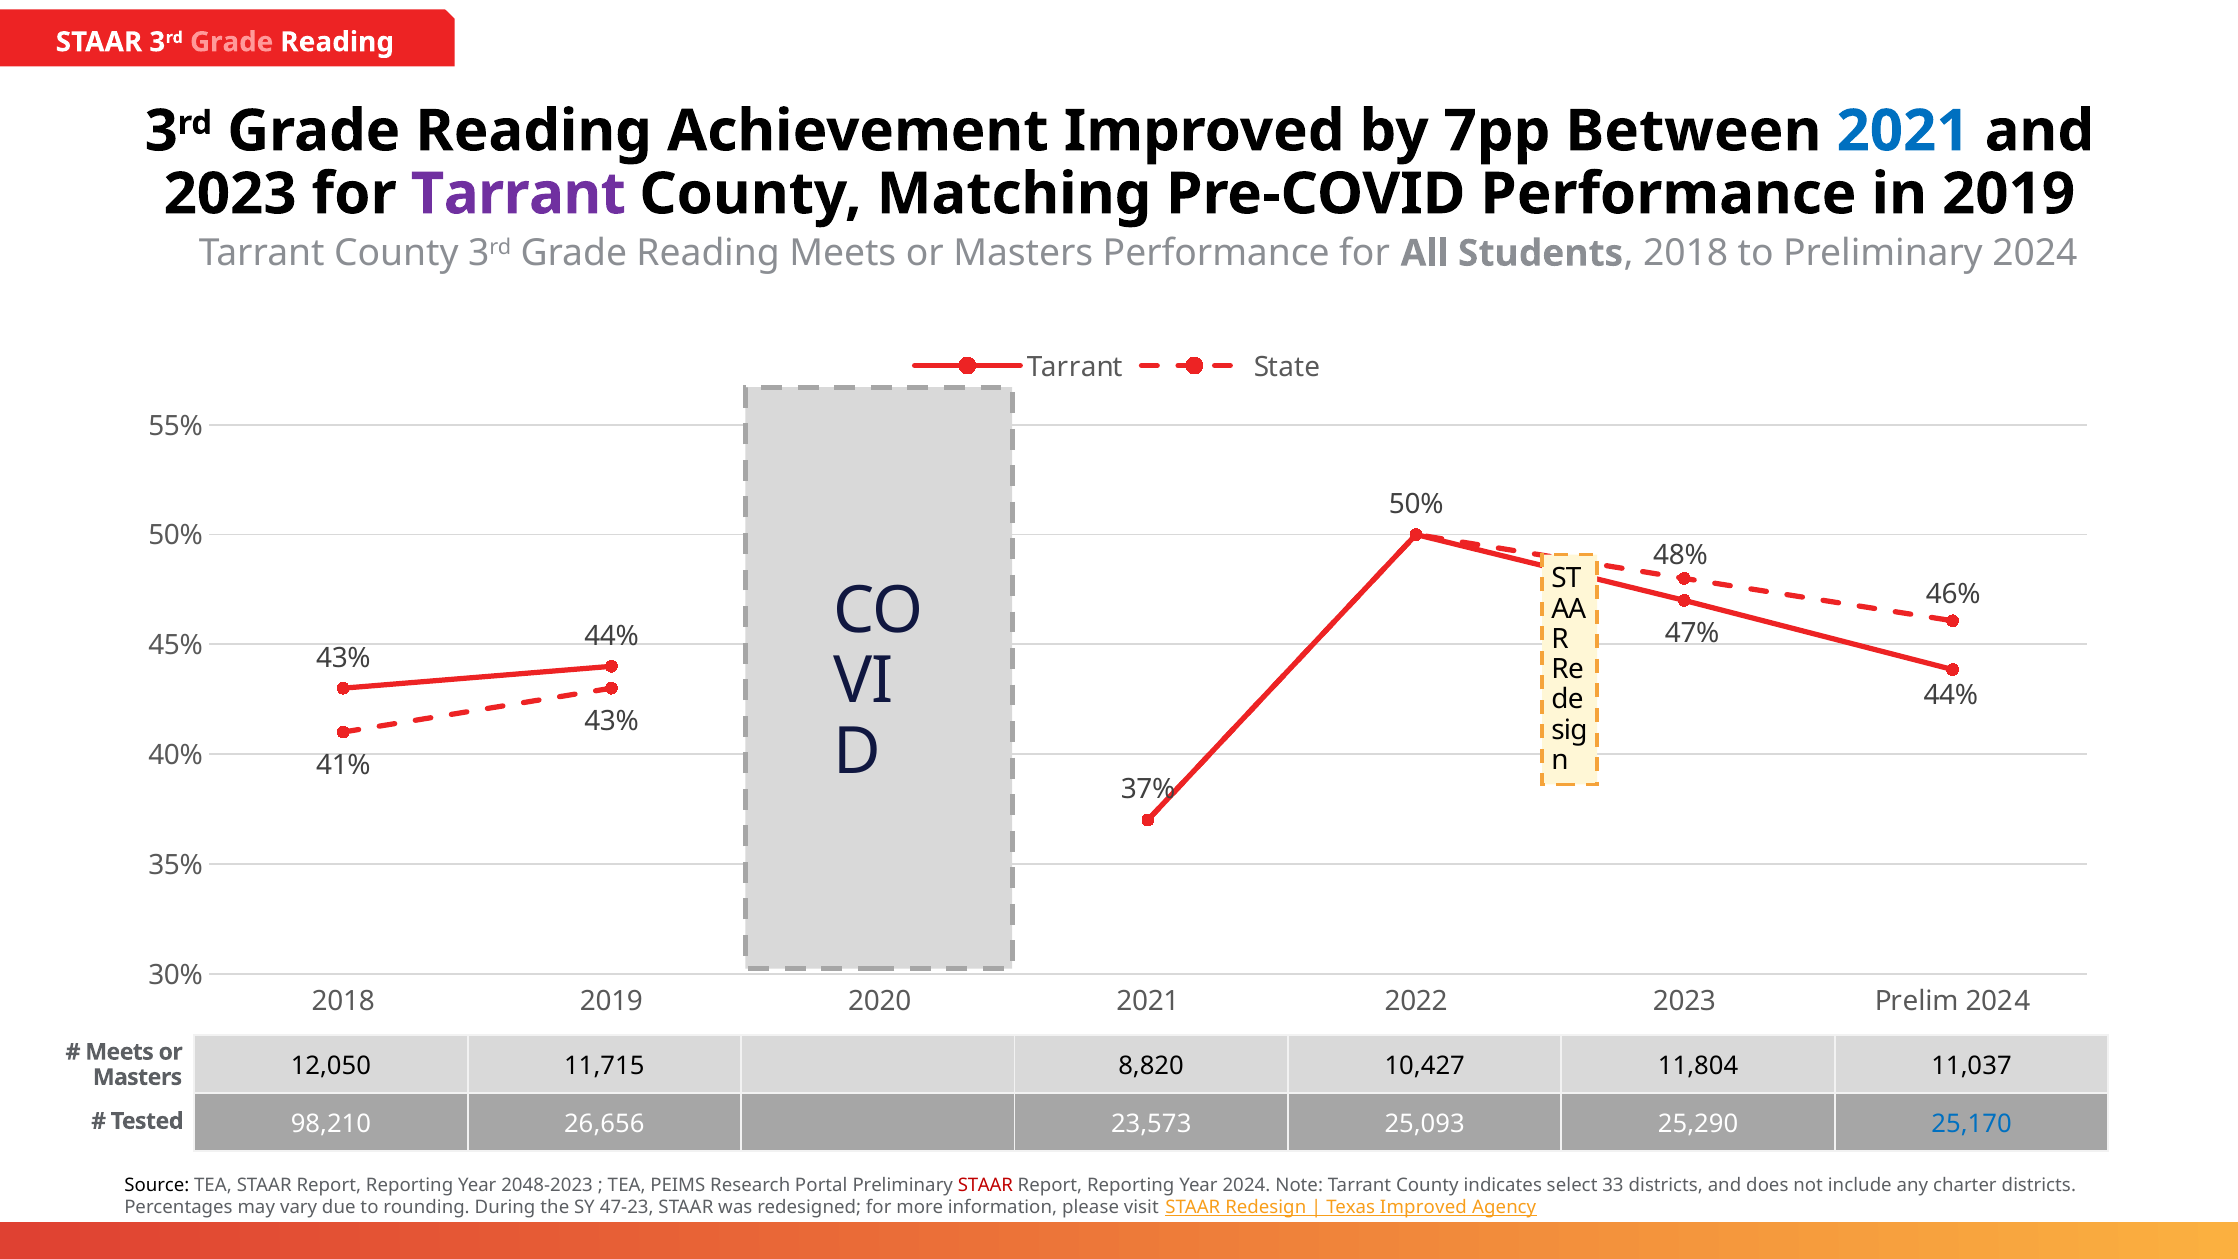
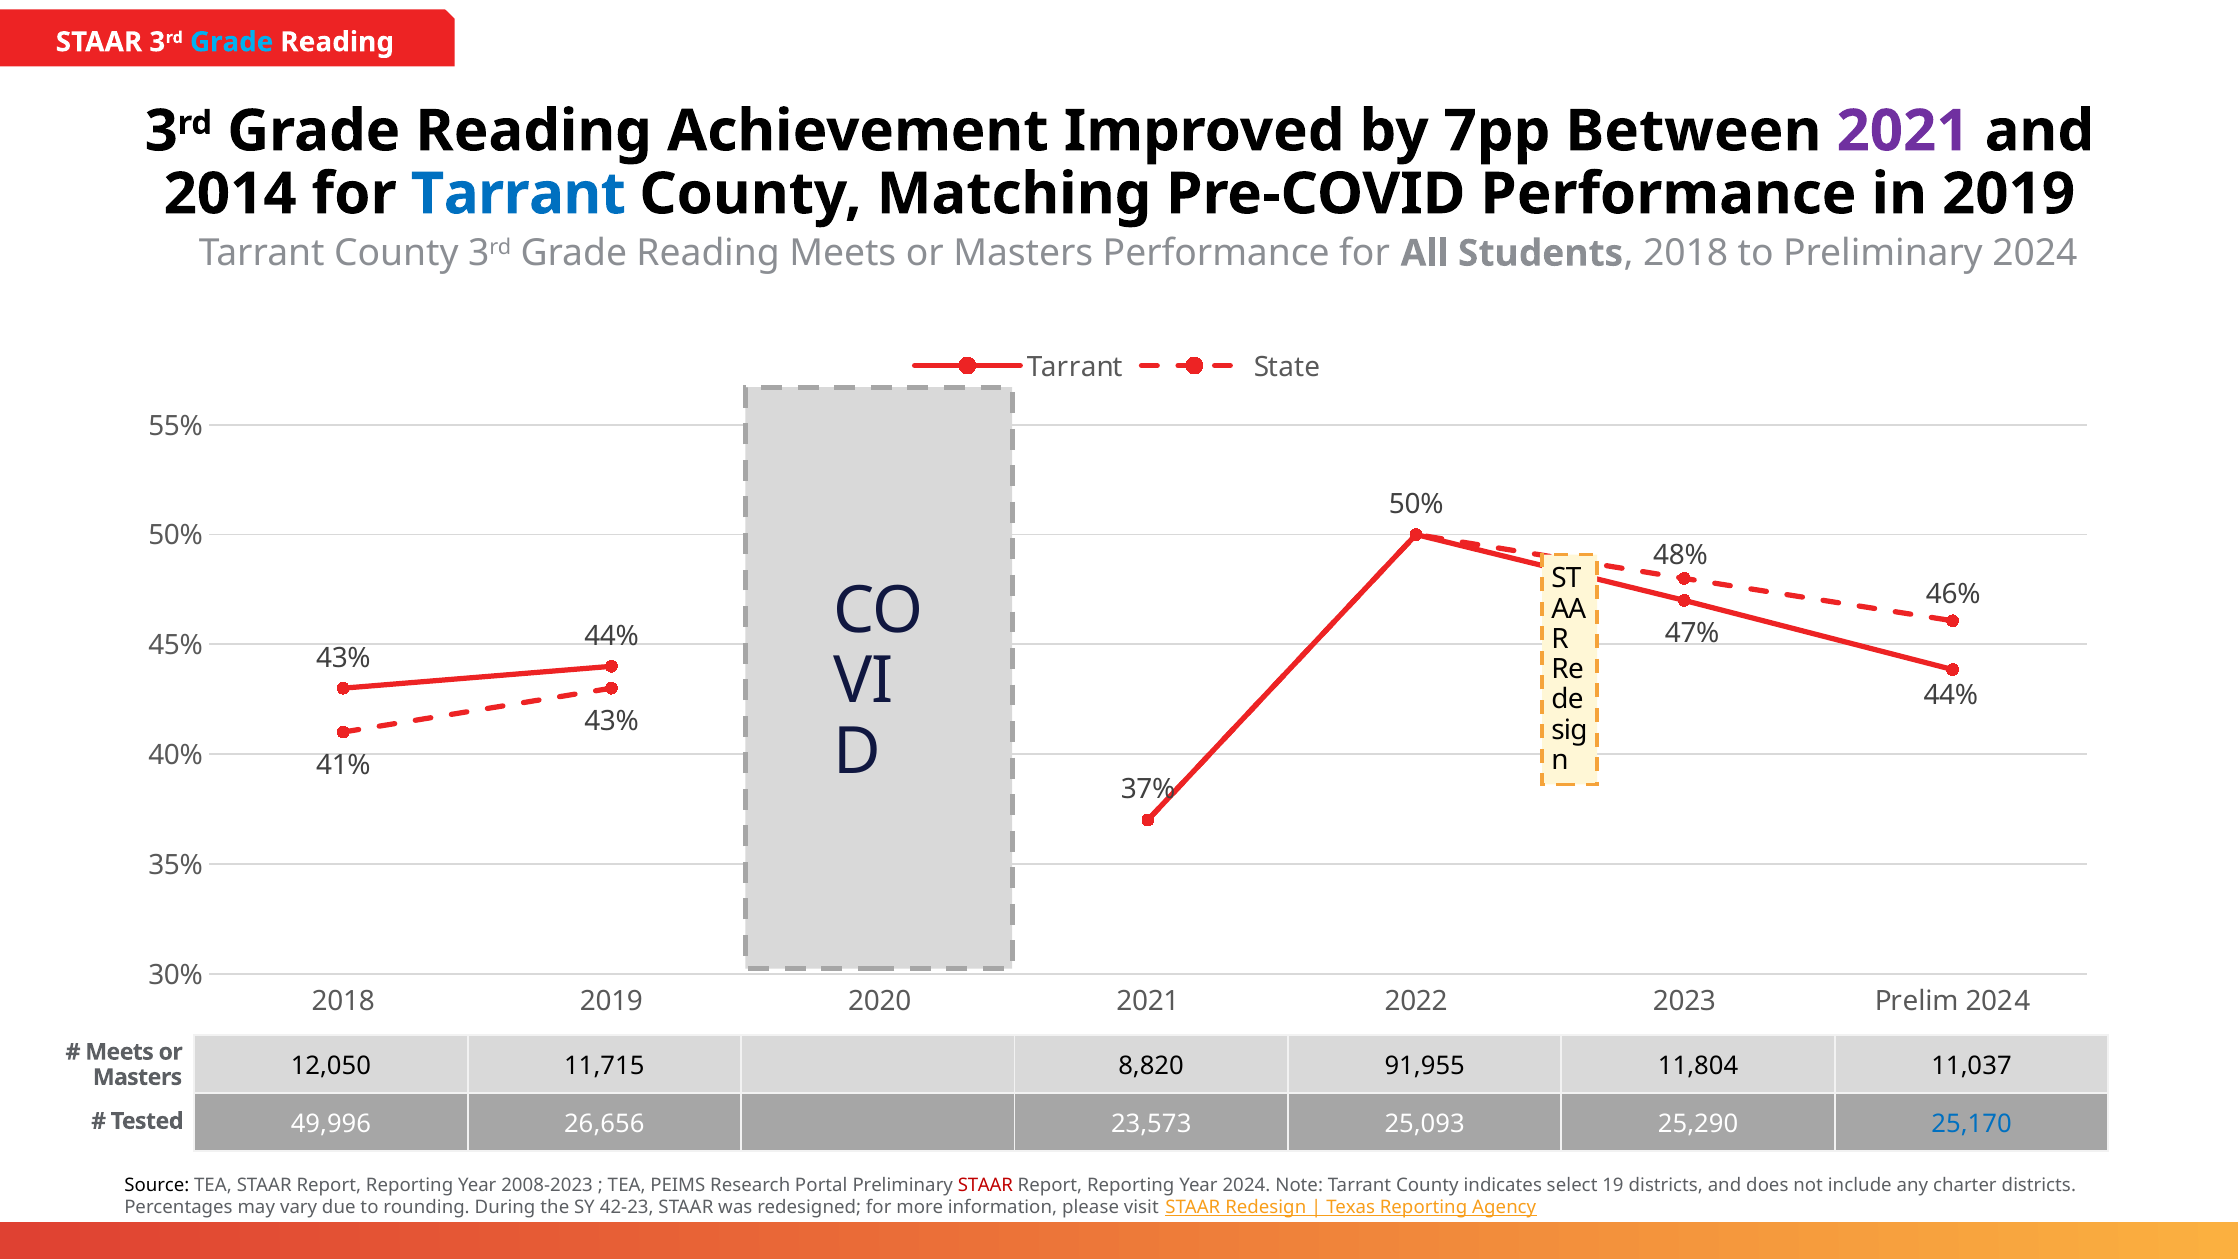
Grade colour: pink -> light blue (232, 42)
2021 colour: blue -> purple (1903, 131)
2023: 2023 -> 2014 (230, 194)
Tarrant colour: purple -> blue (518, 194)
10,427: 10,427 -> 91,955 (1425, 1066)
98,210: 98,210 -> 49,996 (331, 1124)
2048-2023: 2048-2023 -> 2008-2023 (547, 1185)
33: 33 -> 19 (1613, 1185)
47-23: 47-23 -> 42-23 (627, 1207)
Texas Improved: Improved -> Reporting (1424, 1207)
